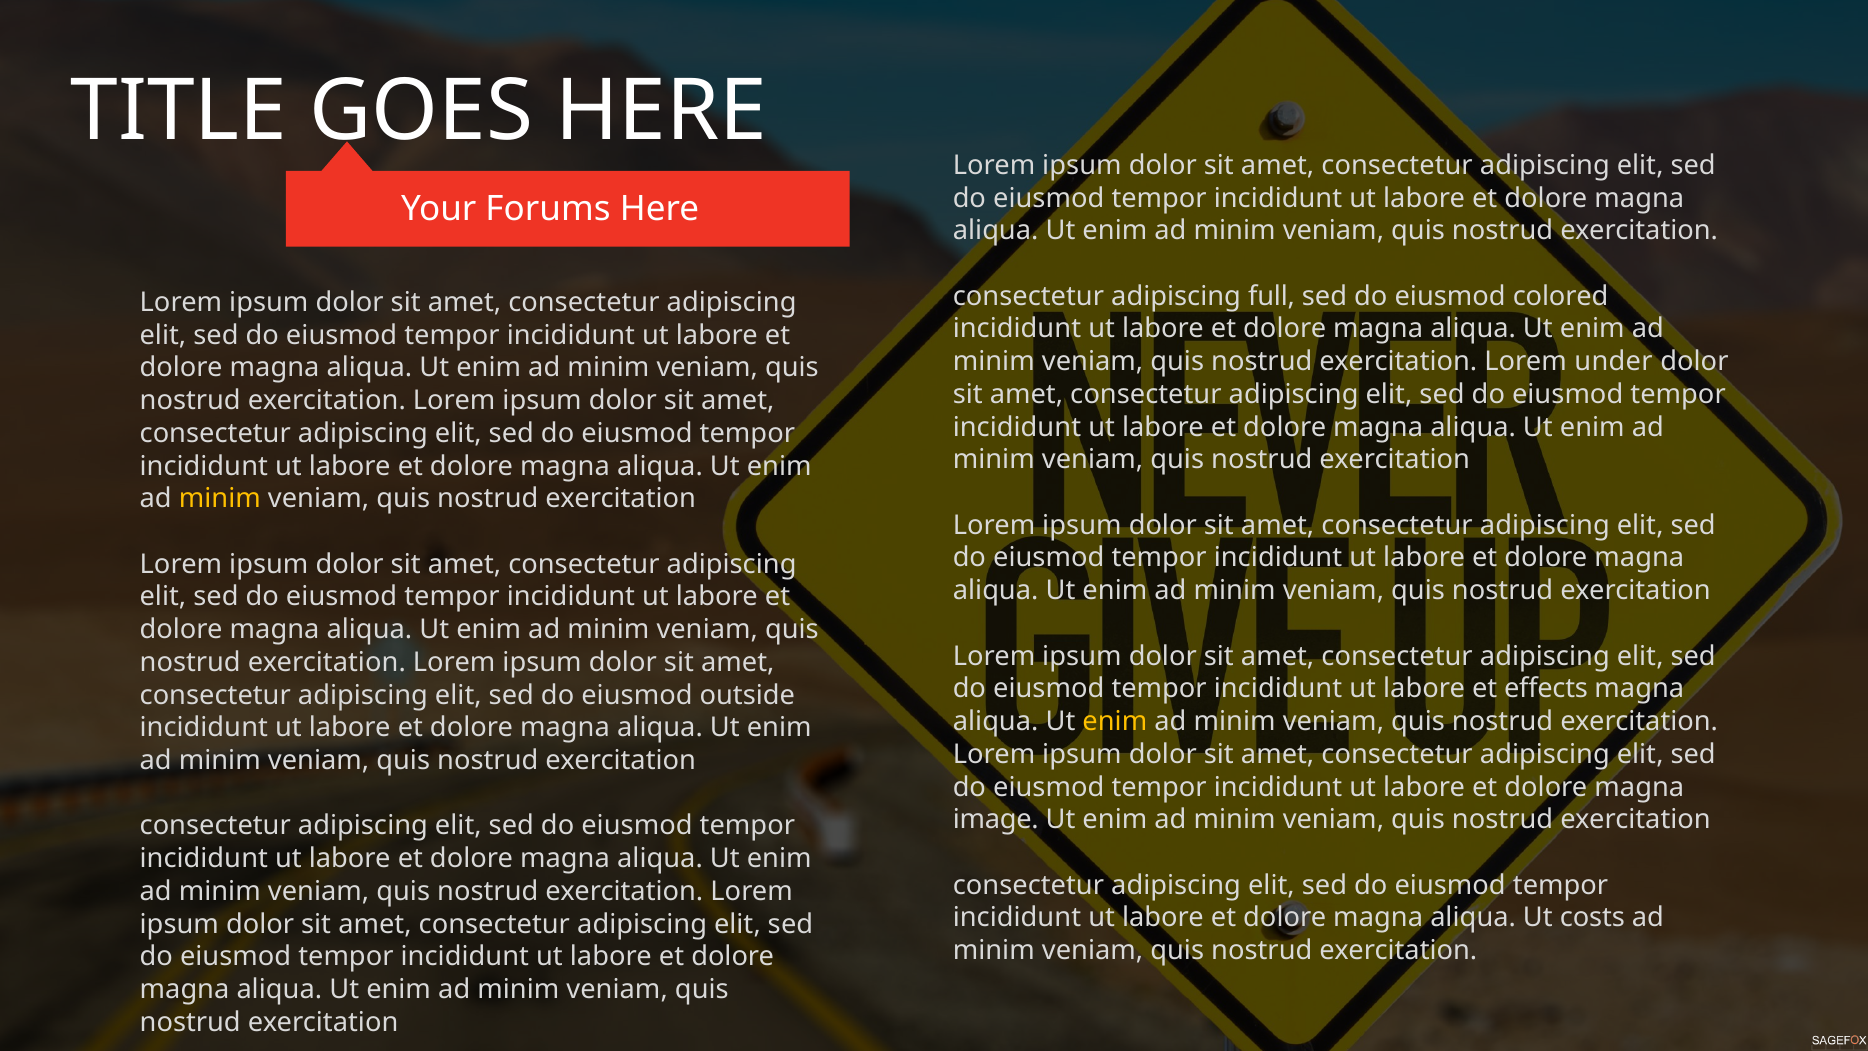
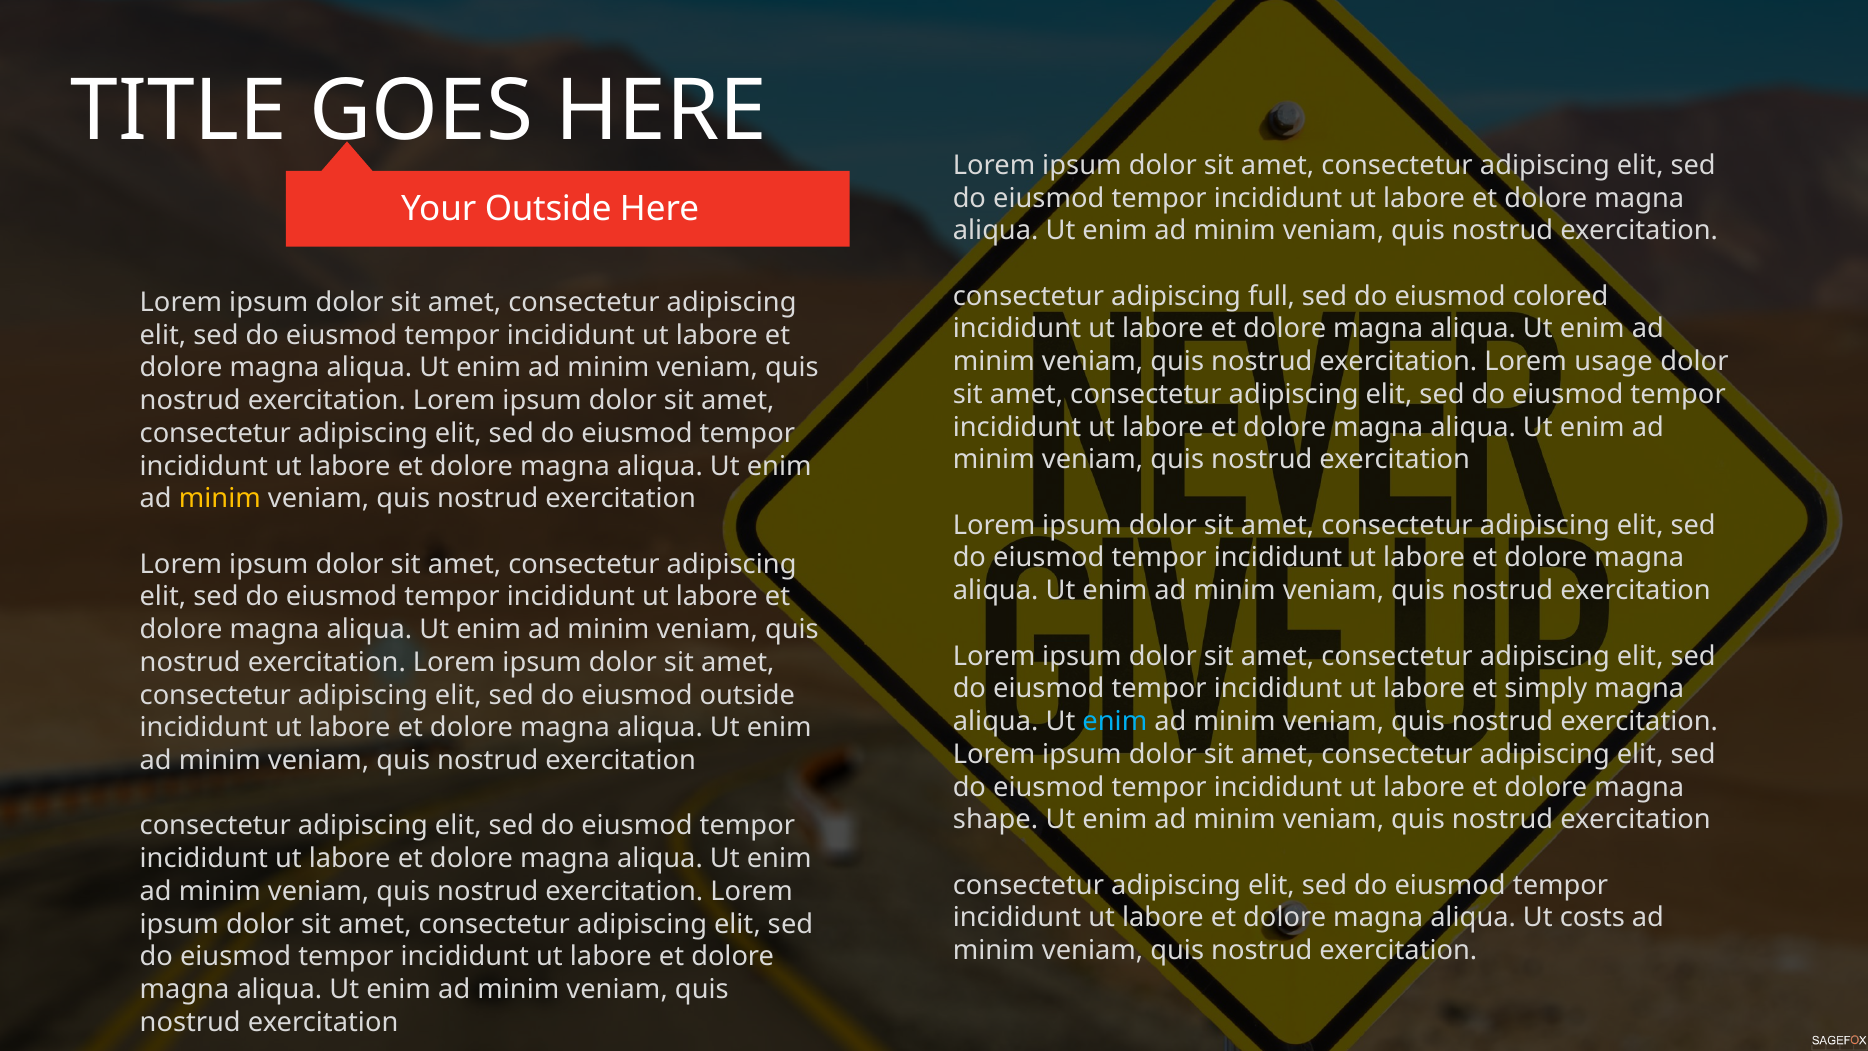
Your Forums: Forums -> Outside (548, 209)
under: under -> usage (1613, 362)
effects: effects -> simply (1546, 689)
enim colour: yellow -> light blue (1115, 721)
image: image -> shape (996, 820)
